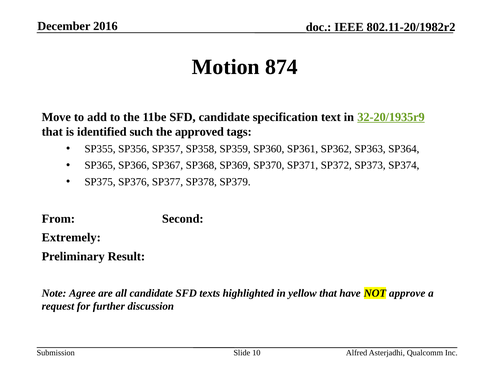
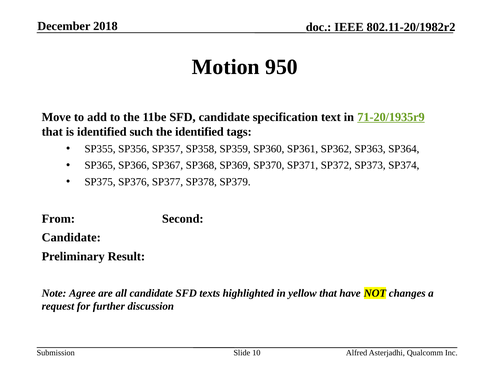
2016: 2016 -> 2018 (105, 26)
874: 874 -> 950 (281, 67)
32-20/1935r9: 32-20/1935r9 -> 71-20/1935r9 (391, 117)
the approved: approved -> identified (199, 132)
Extremely: Extremely -> Candidate (71, 237)
approve: approve -> changes (407, 293)
